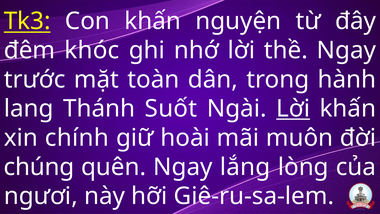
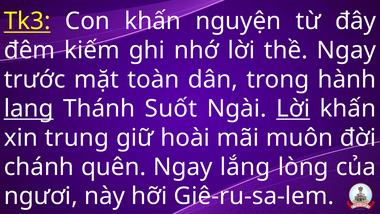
khóc: khóc -> kiếm (92, 50)
lang underline: none -> present (29, 109)
chính: chính -> trung (77, 138)
chúng: chúng -> chánh (39, 167)
